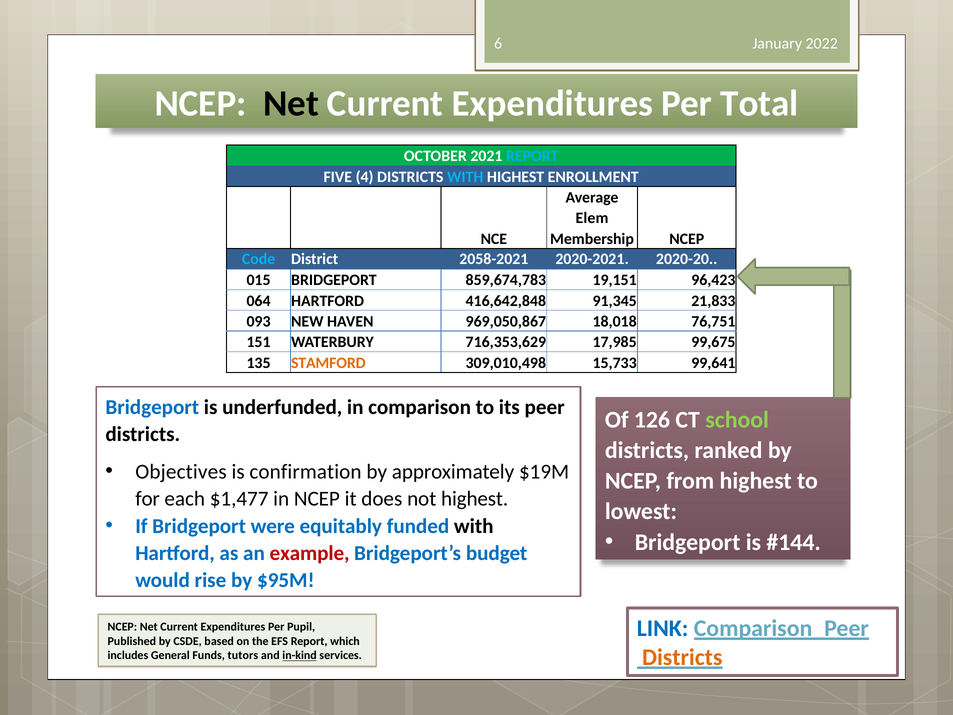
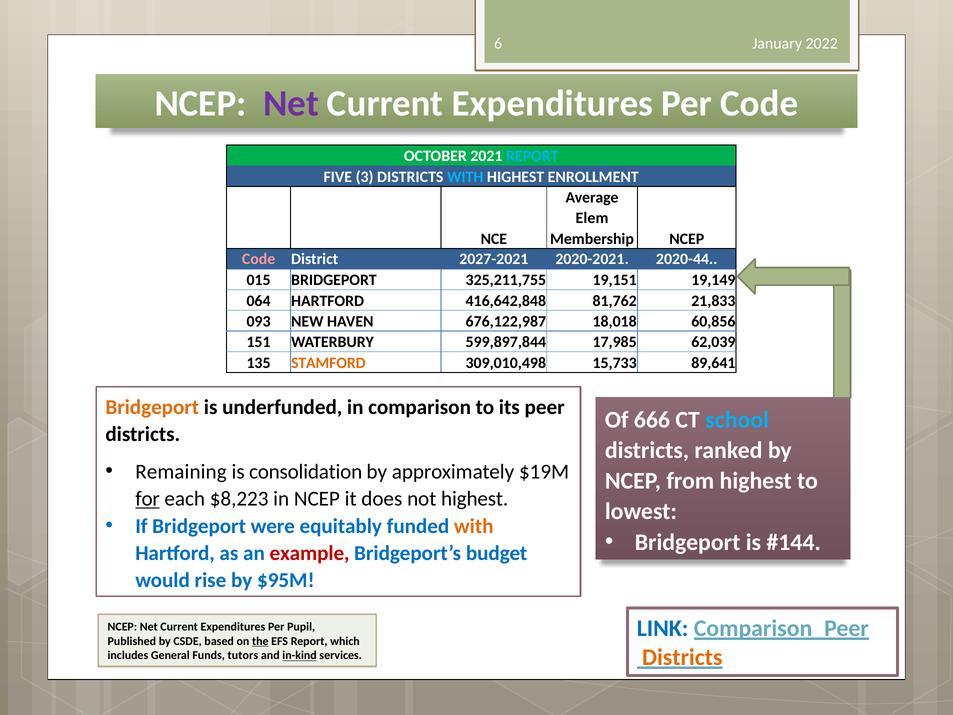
Net colour: black -> purple (291, 104)
Per Total: Total -> Code (759, 104)
4: 4 -> 3 (365, 177)
Code colour: light blue -> pink (259, 259)
2058-2021: 2058-2021 -> 2027-2021 (494, 259)
2020-20: 2020-20 -> 2020-44 (687, 259)
859,674,783: 859,674,783 -> 325,211,755 (506, 280)
96,423: 96,423 -> 19,149 (713, 280)
91,345: 91,345 -> 81,762 (615, 301)
969,050,867: 969,050,867 -> 676,122,987 (506, 321)
76,751: 76,751 -> 60,856 (713, 321)
716,353,629: 716,353,629 -> 599,897,844 (506, 342)
99,675: 99,675 -> 62,039 (713, 342)
99,641: 99,641 -> 89,641 (713, 363)
Bridgeport colour: blue -> orange (152, 407)
126: 126 -> 666 (652, 420)
school colour: light green -> light blue (737, 420)
Objectives: Objectives -> Remaining (181, 472)
confirmation: confirmation -> consolidation (306, 472)
for underline: none -> present (148, 499)
$1,477: $1,477 -> $8,223 (239, 499)
with colour: black -> orange (474, 526)
the underline: none -> present (260, 641)
